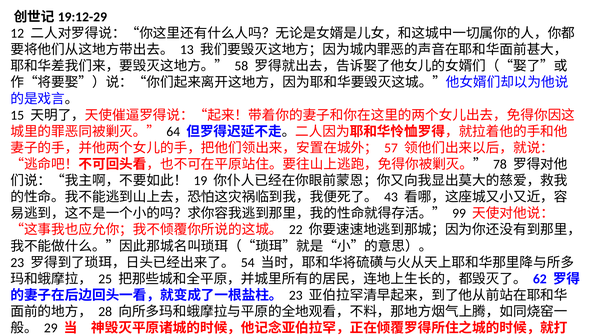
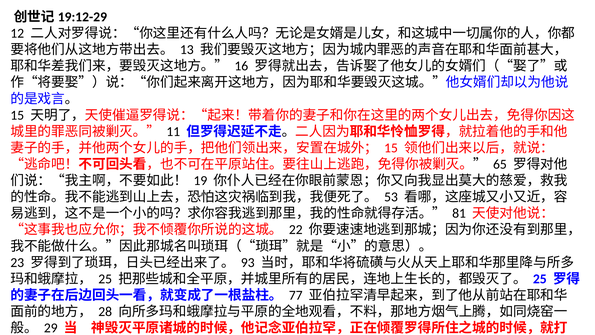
58: 58 -> 16 (241, 66)
64: 64 -> 11 (173, 131)
57: 57 -> 15 (391, 148)
78: 78 -> 65 (500, 164)
43: 43 -> 53 (391, 197)
99: 99 -> 81 (459, 213)
54: 54 -> 93 (248, 262)
62: 62 -> 25 (540, 279)
23: 23 -> 77 (296, 295)
